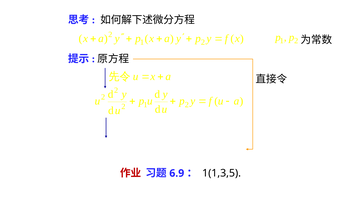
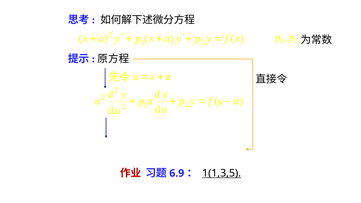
1(1,3,5 underline: none -> present (222, 173)
